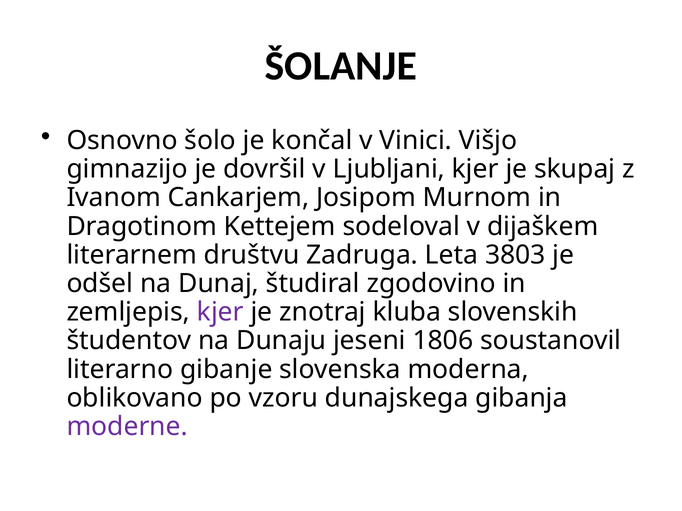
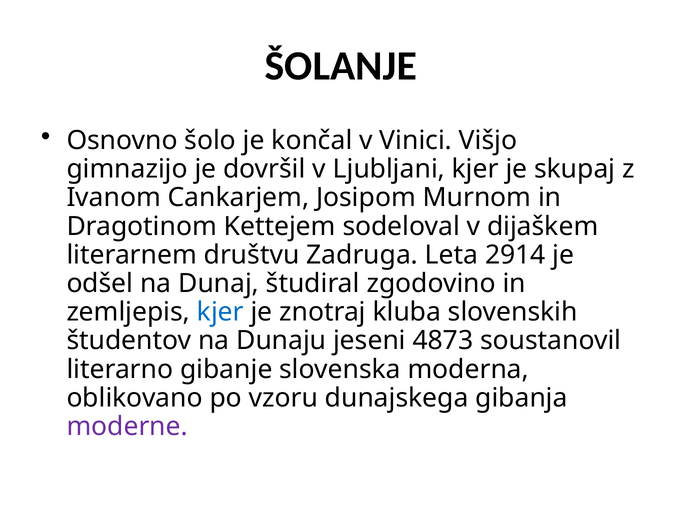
3803: 3803 -> 2914 (515, 255)
kjer colour: purple -> blue (220, 312)
1806: 1806 -> 4873 (443, 341)
